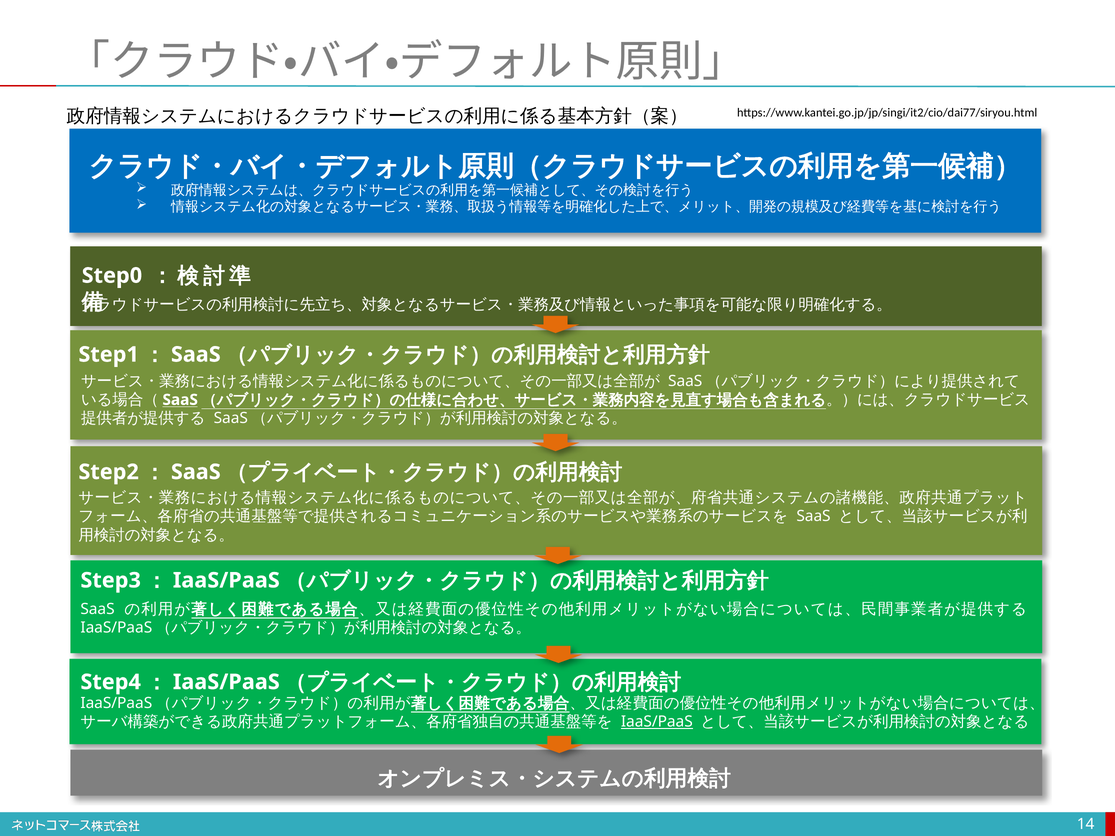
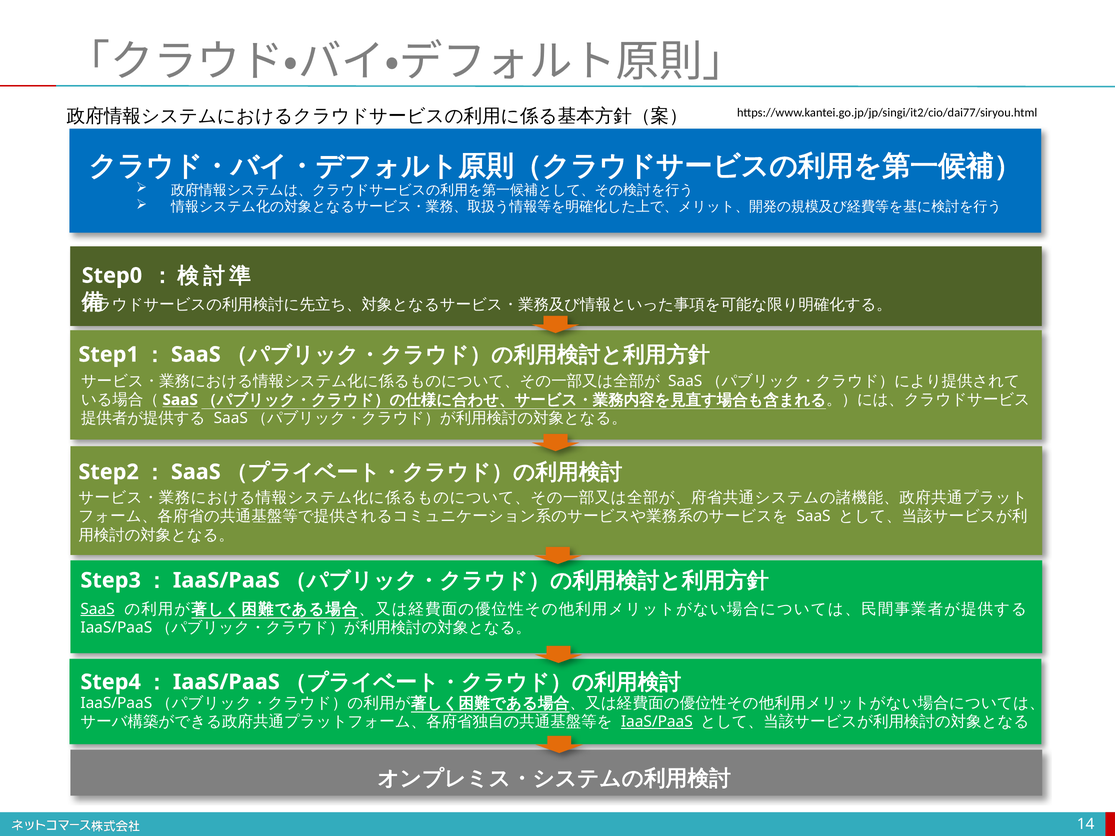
SaaS underline: none -> present (98, 609)
